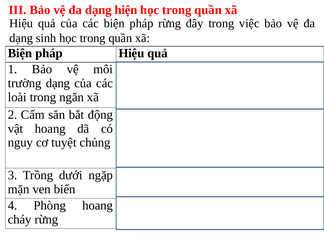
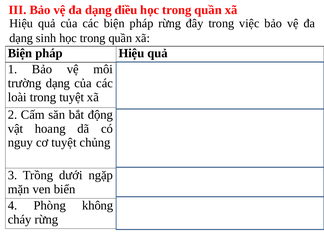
hiện: hiện -> điều (126, 10)
trong ngăn: ngăn -> tuyệt (72, 97)
Phòng hoang: hoang -> không (98, 205)
